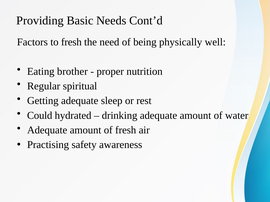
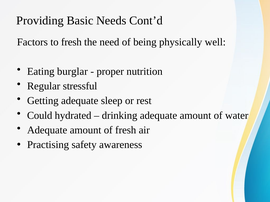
brother: brother -> burglar (72, 72)
spiritual: spiritual -> stressful (80, 86)
